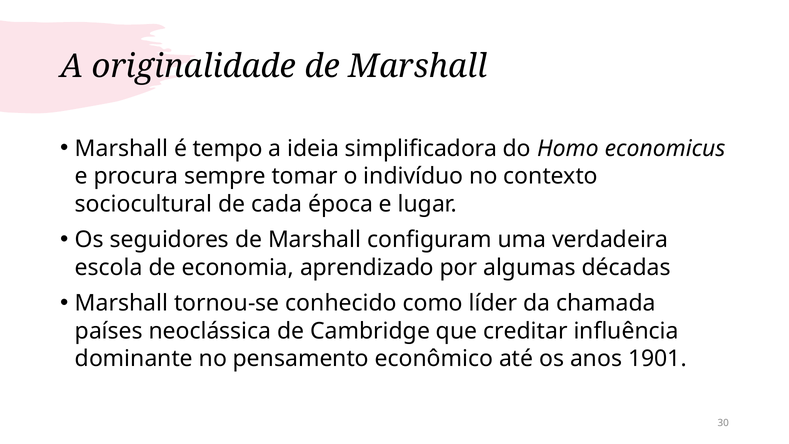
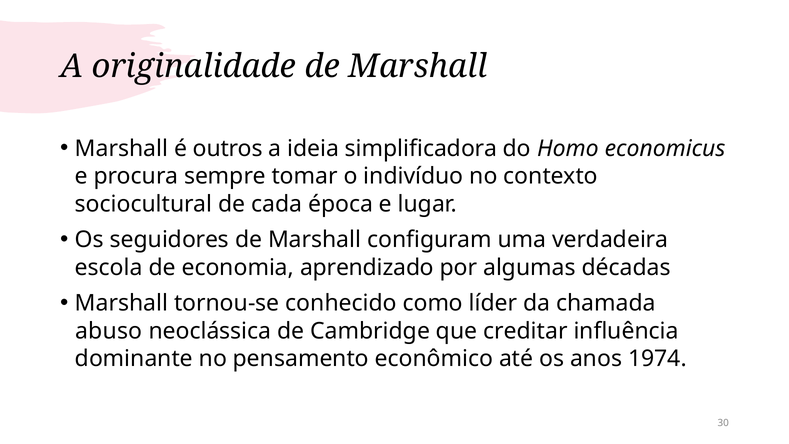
tempo: tempo -> outros (228, 149)
países: países -> abuso (109, 331)
1901: 1901 -> 1974 (657, 358)
